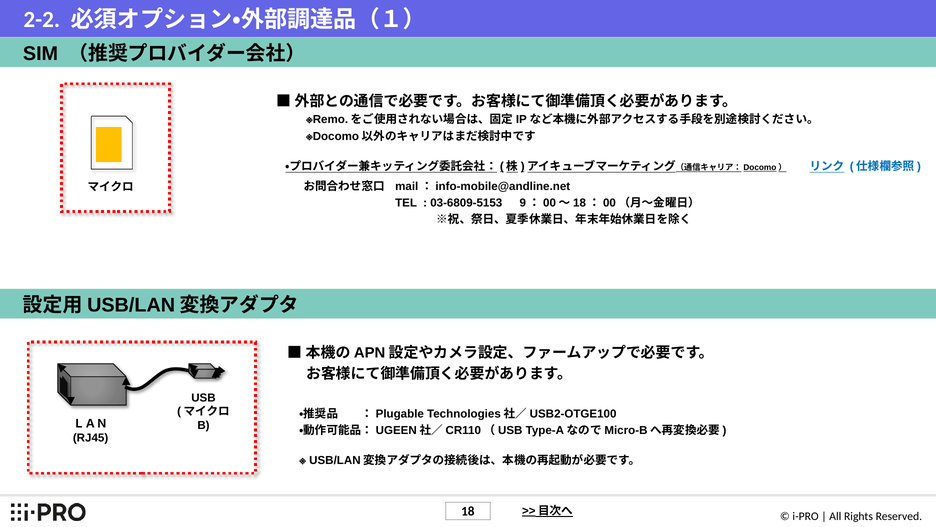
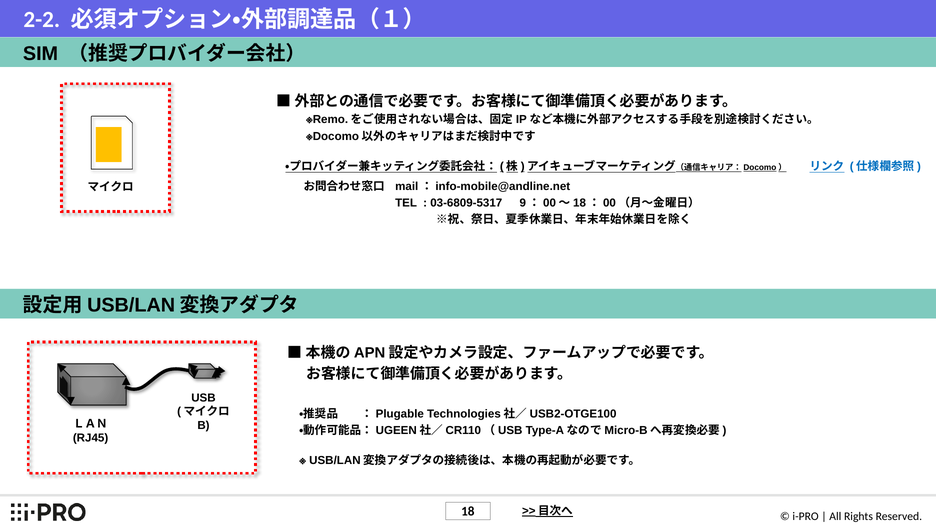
03-6809-5153: 03-6809-5153 -> 03-6809-5317 (466, 203)
